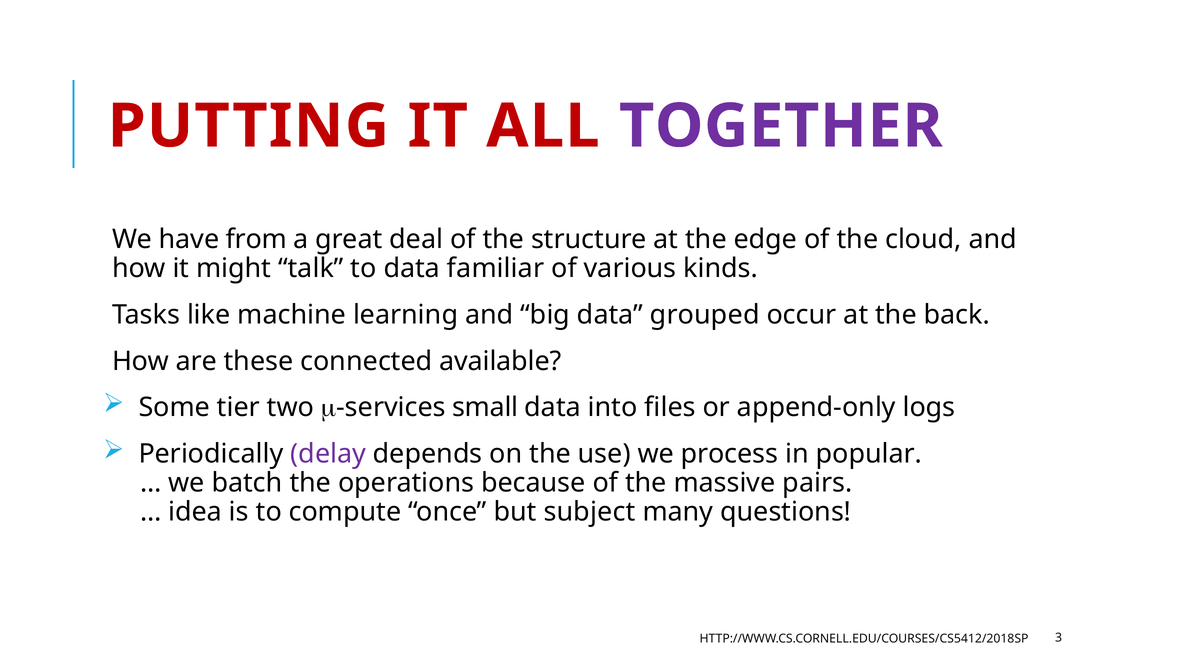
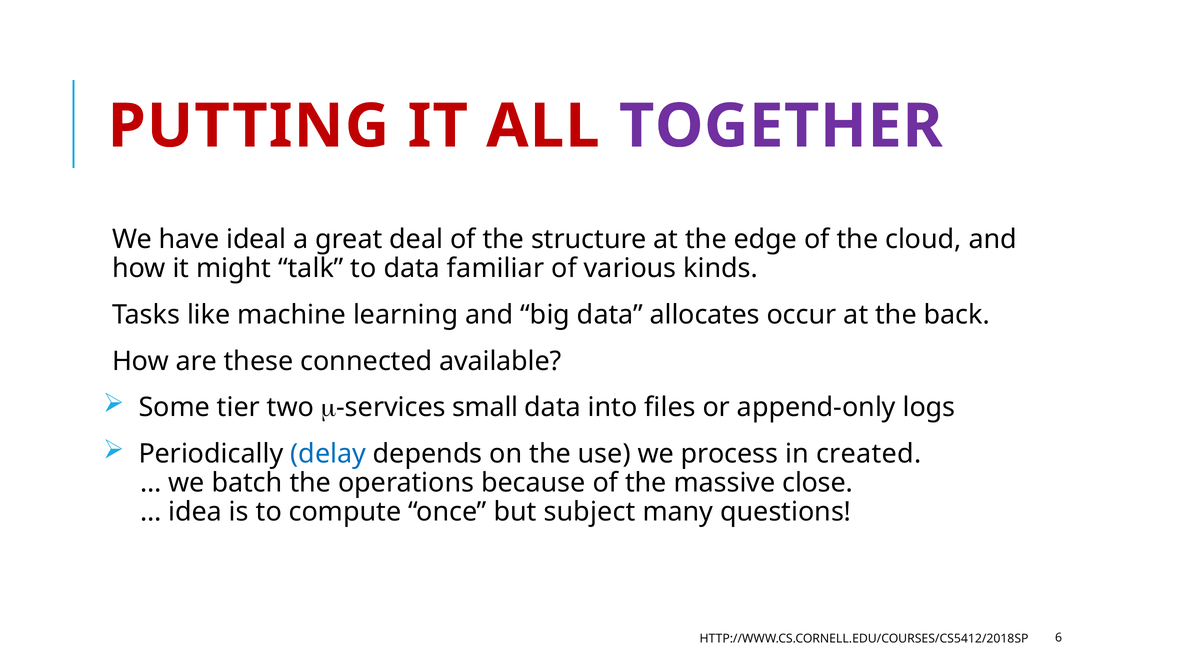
from: from -> ideal (256, 239)
grouped: grouped -> allocates (705, 315)
delay colour: purple -> blue (328, 454)
popular: popular -> created (869, 454)
pairs: pairs -> close (818, 483)
3: 3 -> 6 (1059, 638)
